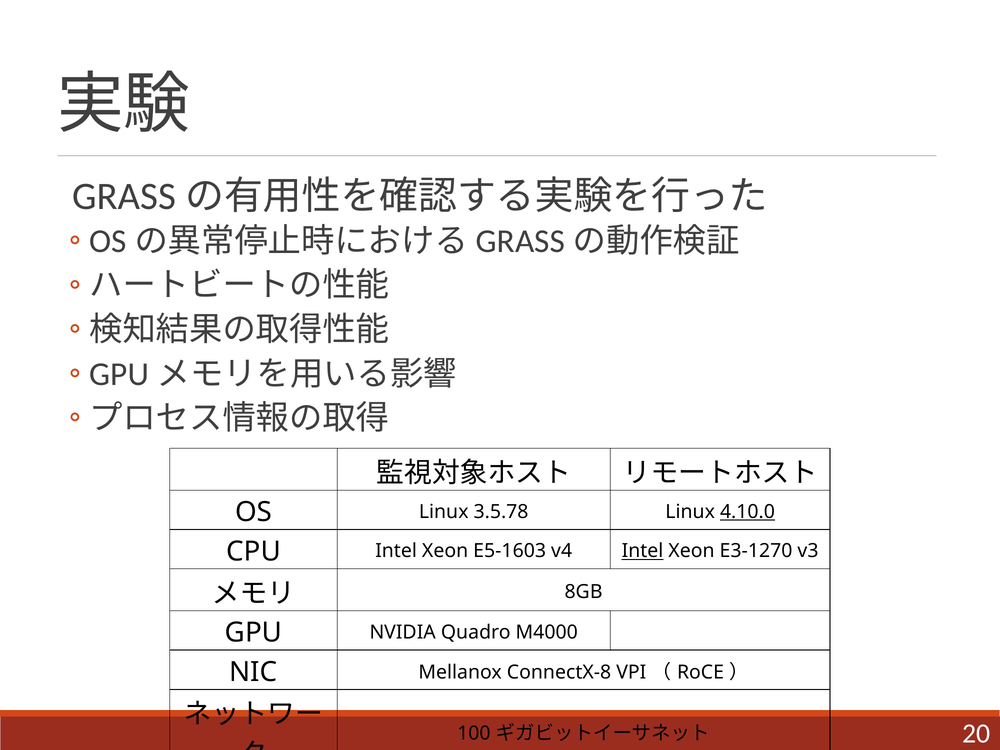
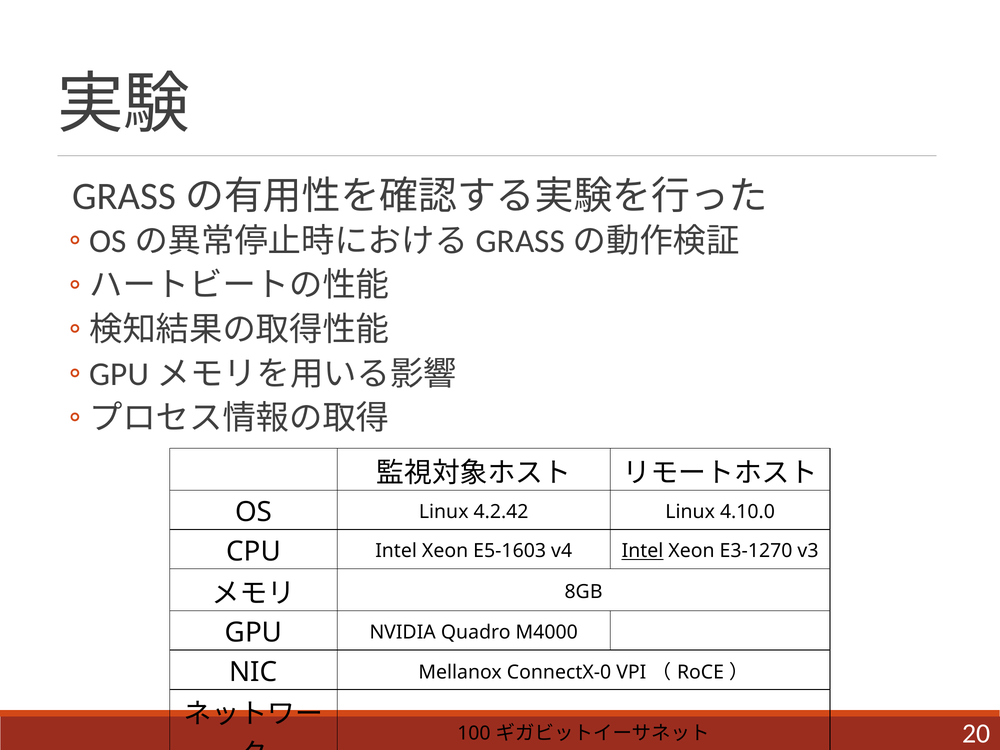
3.5.78: 3.5.78 -> 4.2.42 (501, 512)
4.10.0 underline: present -> none (747, 512)
ConnectX-8: ConnectX-8 -> ConnectX-0 (559, 673)
